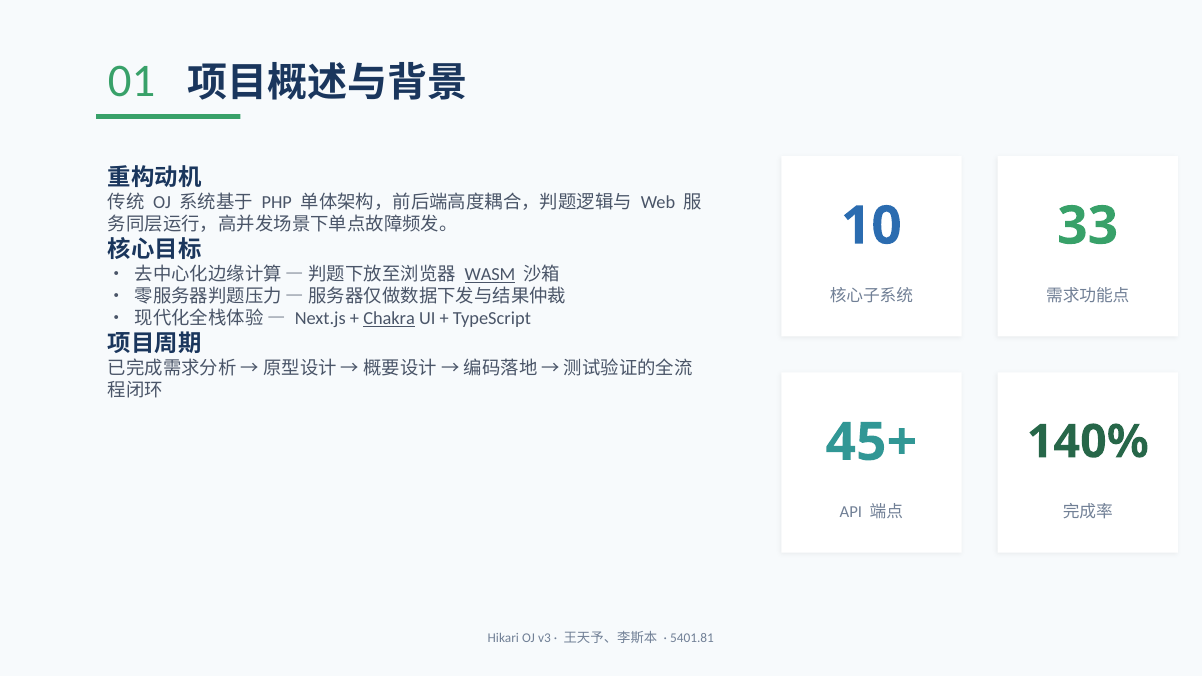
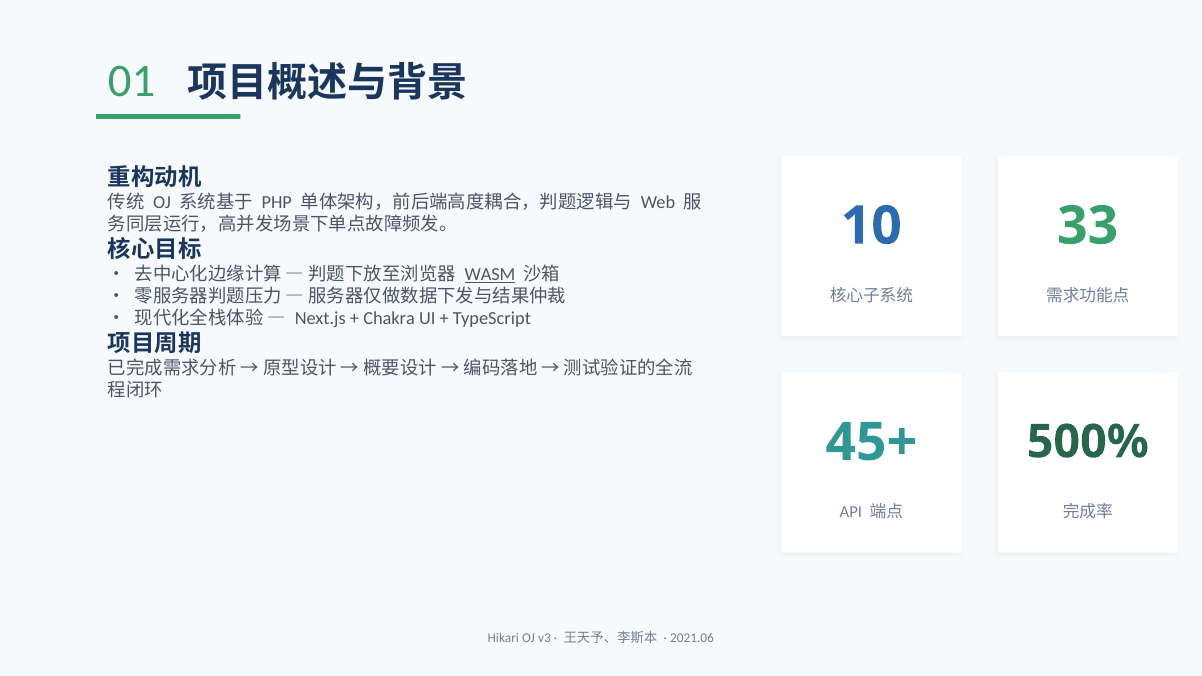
Chakra underline: present -> none (389, 319)
140%: 140% -> 500% (1088, 442)
5401.81: 5401.81 -> 2021.06 (692, 638)
